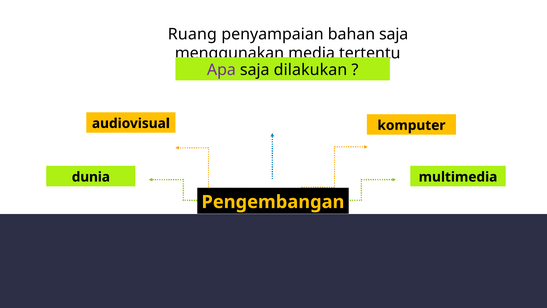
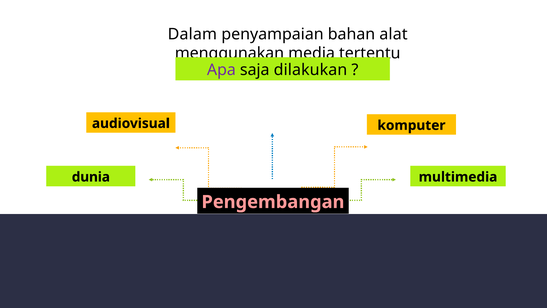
Ruang: Ruang -> Dalam (192, 34)
bahan saja: saja -> alat (393, 34)
Pengembangan colour: yellow -> pink (273, 202)
